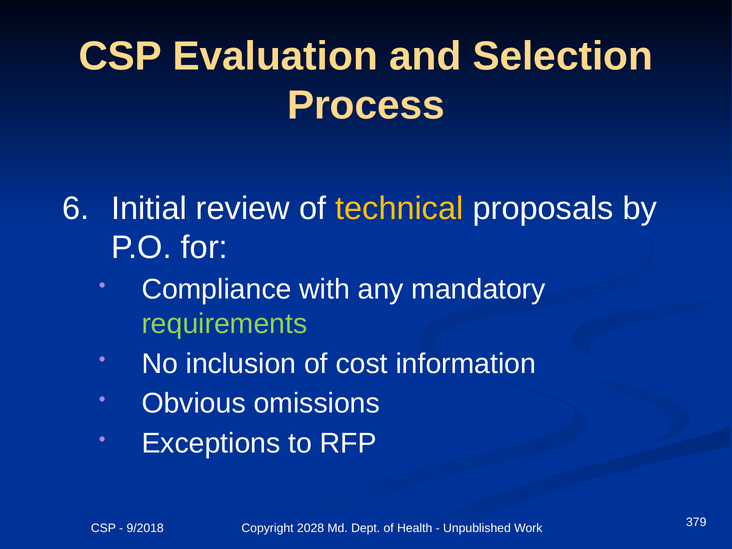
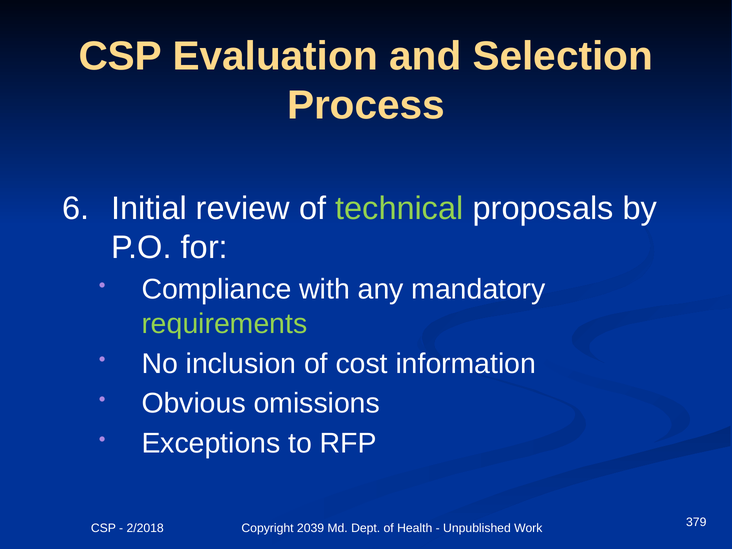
technical colour: yellow -> light green (399, 208)
9/2018: 9/2018 -> 2/2018 (145, 528)
2028: 2028 -> 2039 (311, 528)
